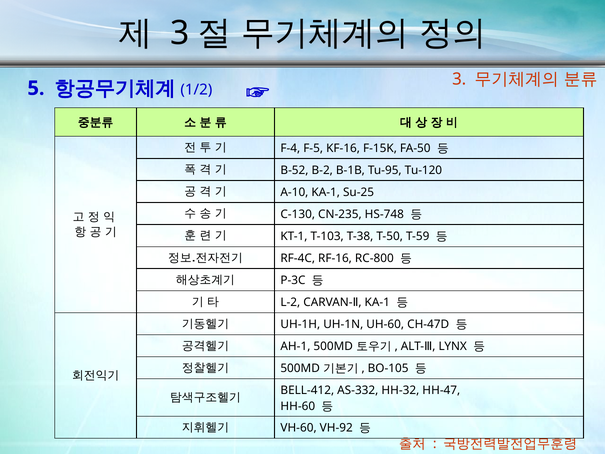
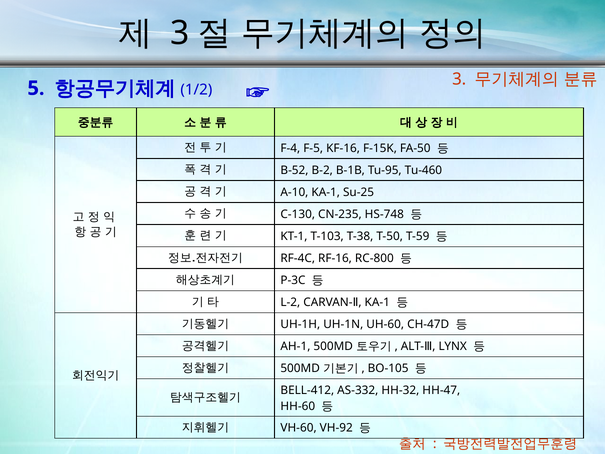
Tu-120: Tu-120 -> Tu-460 (423, 170)
